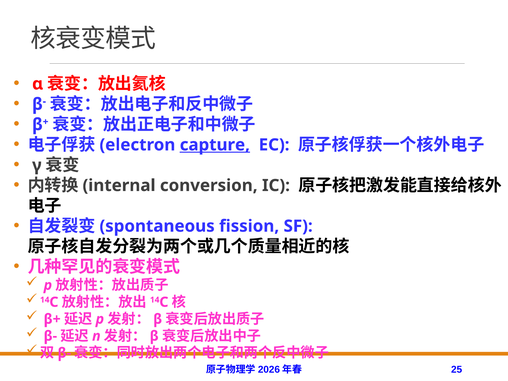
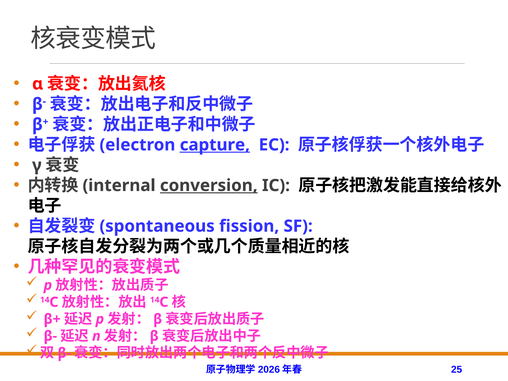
conversion underline: none -> present (209, 185)
